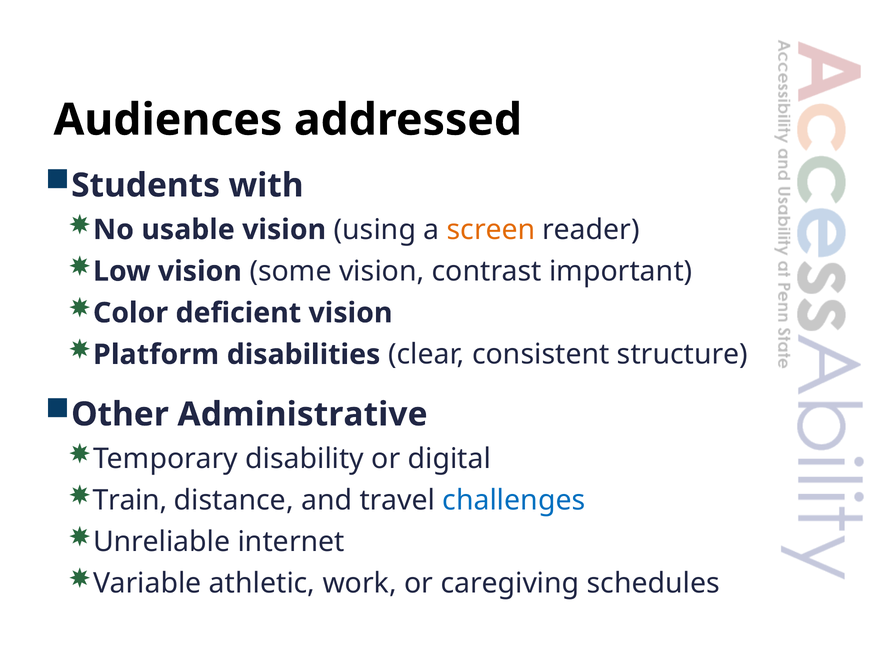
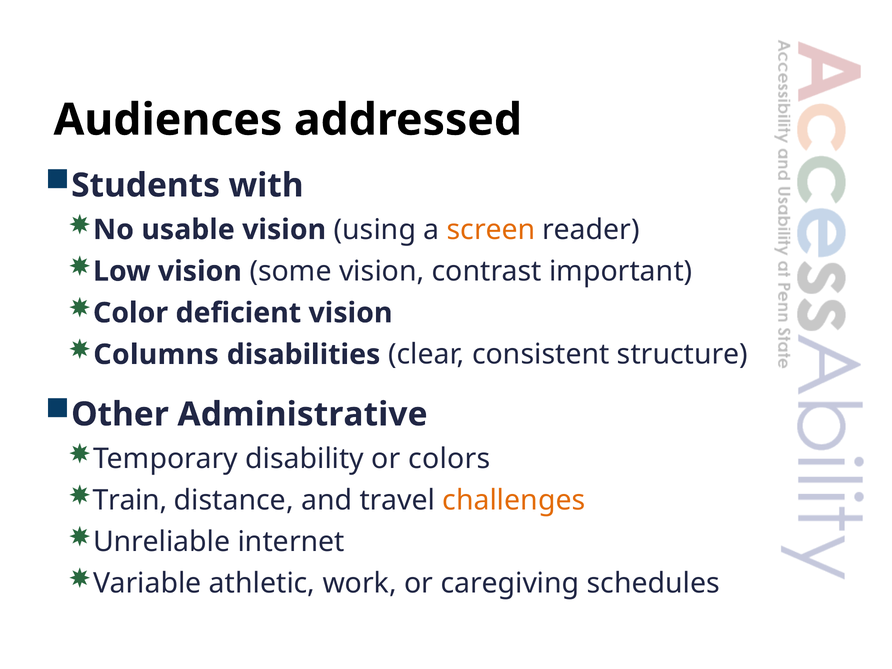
Platform: Platform -> Columns (156, 355)
digital: digital -> colors (449, 459)
challenges colour: blue -> orange (514, 500)
